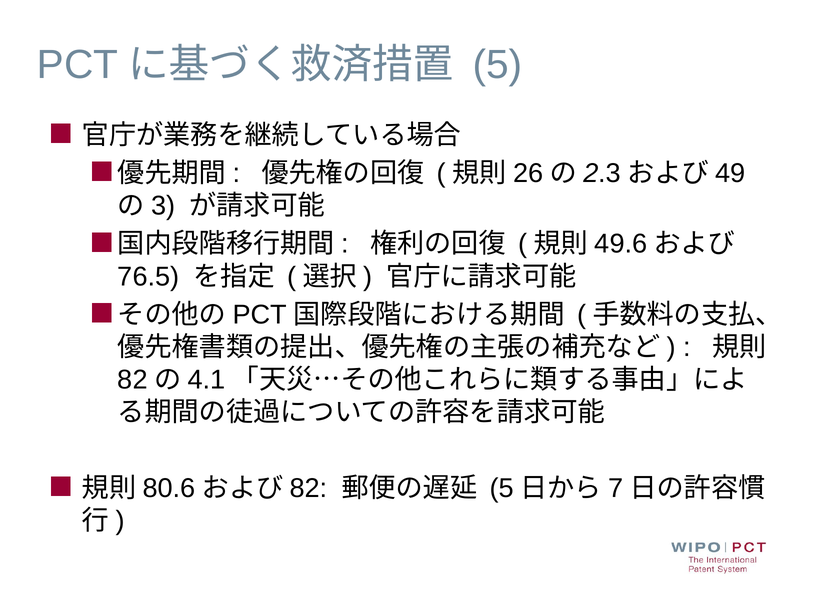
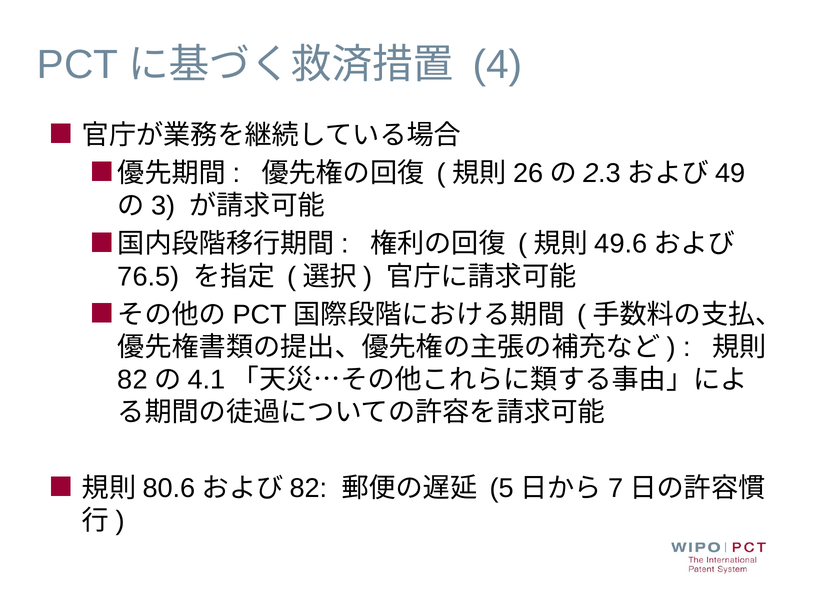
5: 5 -> 4 (497, 65)
